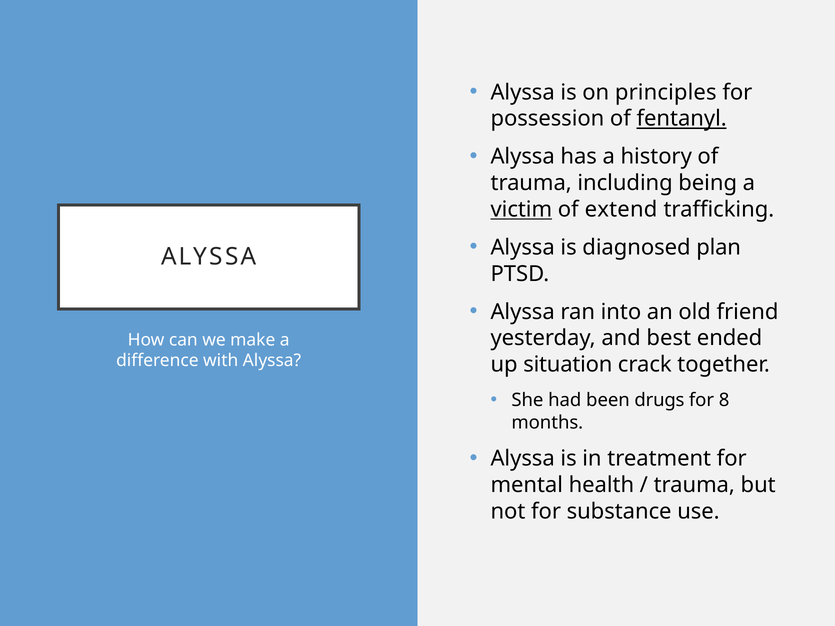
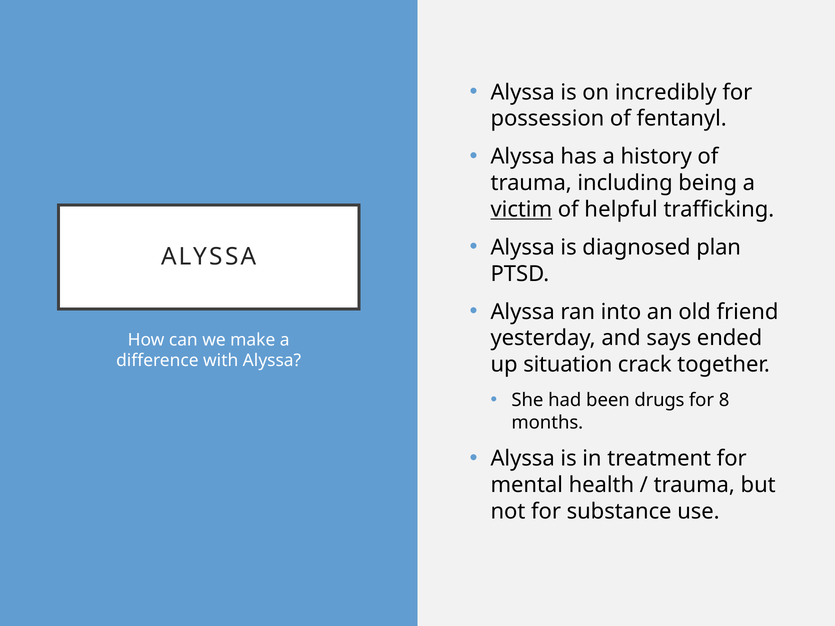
principles: principles -> incredibly (666, 92)
fentanyl underline: present -> none (682, 119)
extend: extend -> helpful (621, 210)
best: best -> says (669, 338)
